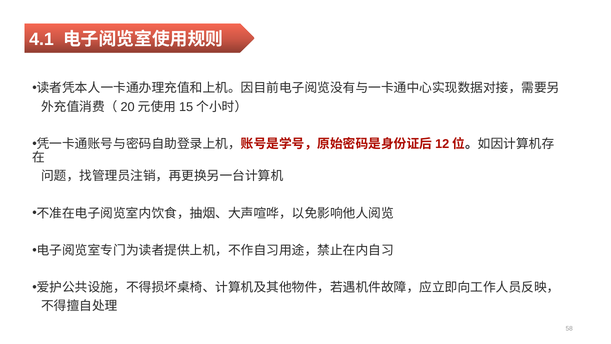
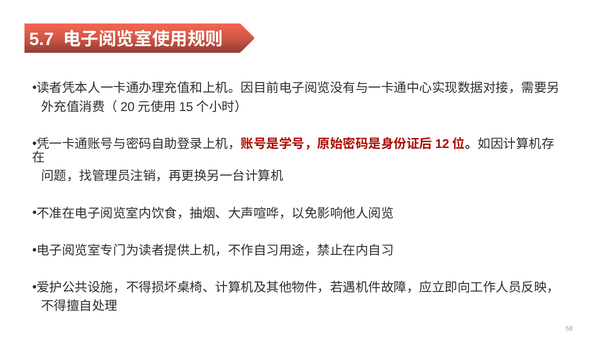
4.1: 4.1 -> 5.7 (42, 39)
